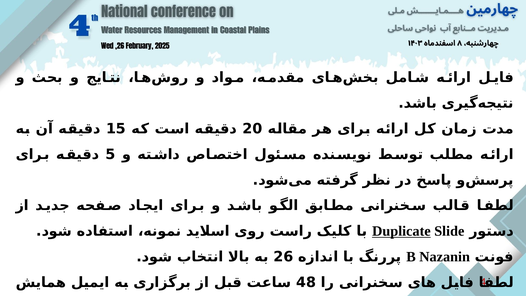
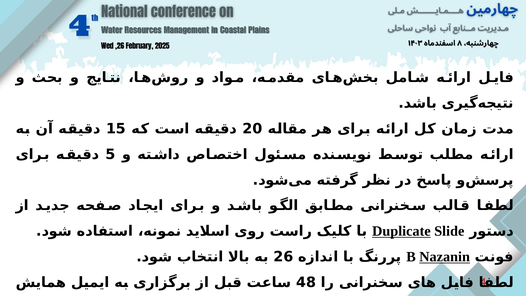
Nazanin underline: none -> present (445, 257)
